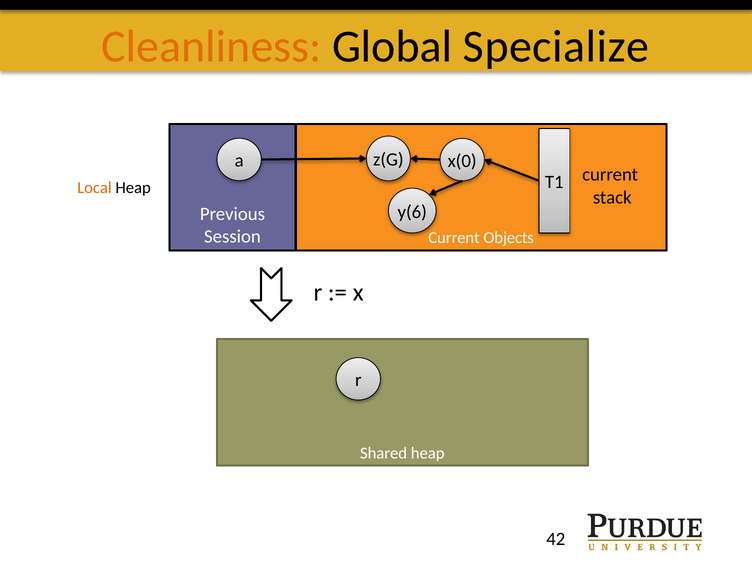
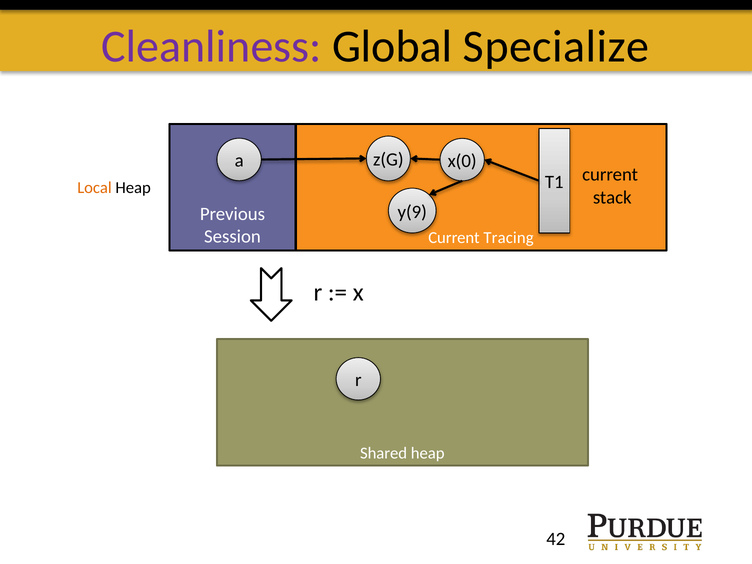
Cleanliness colour: orange -> purple (212, 47)
y(6: y(6 -> y(9 (412, 212)
Objects: Objects -> Tracing (509, 238)
